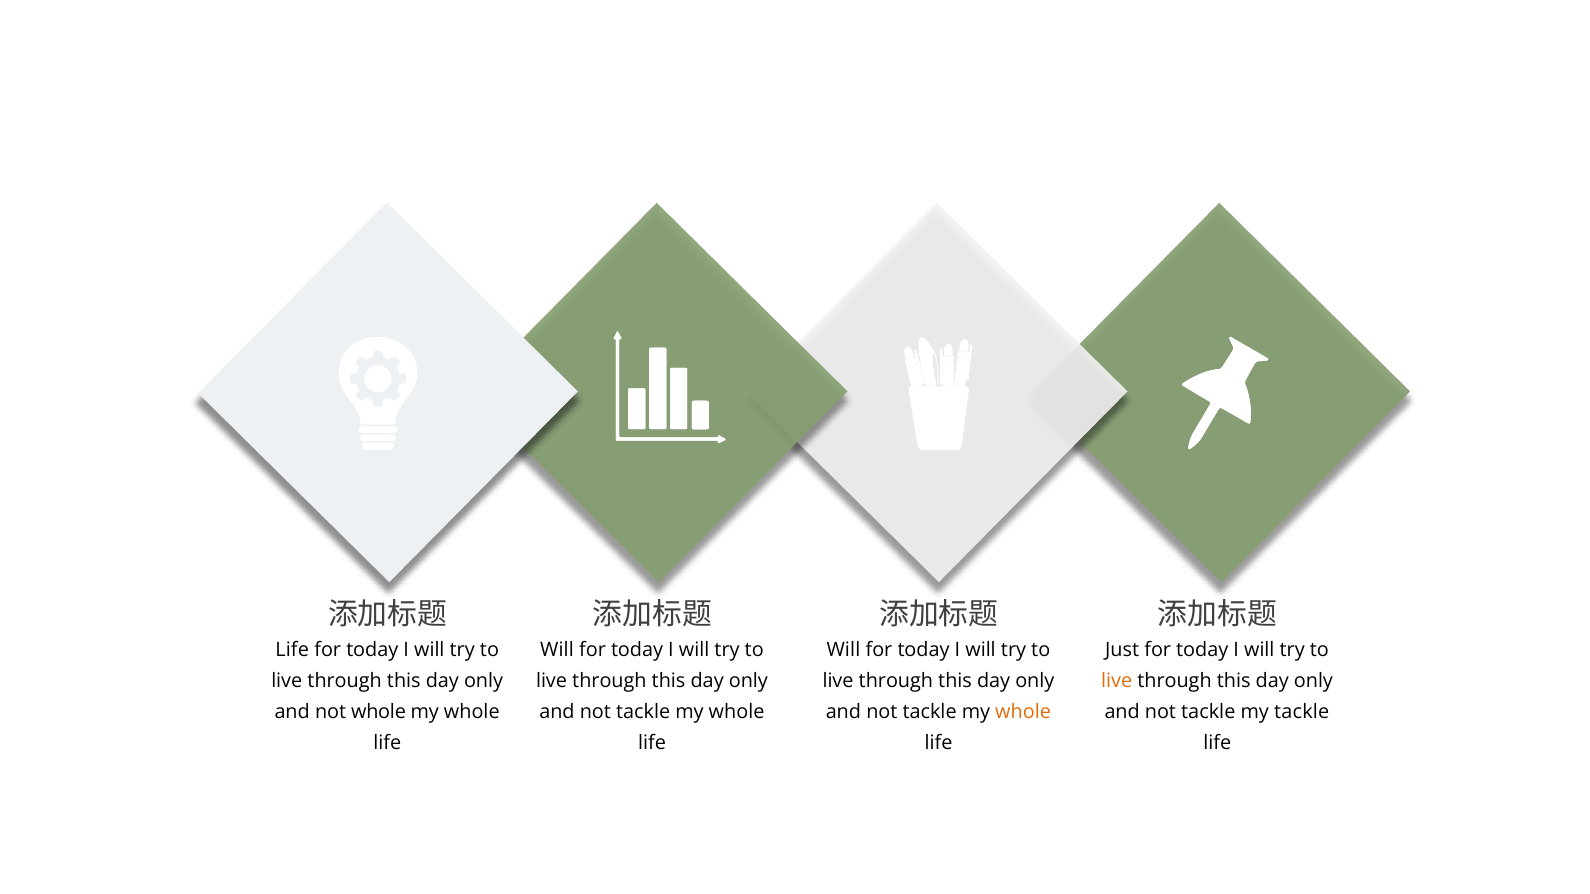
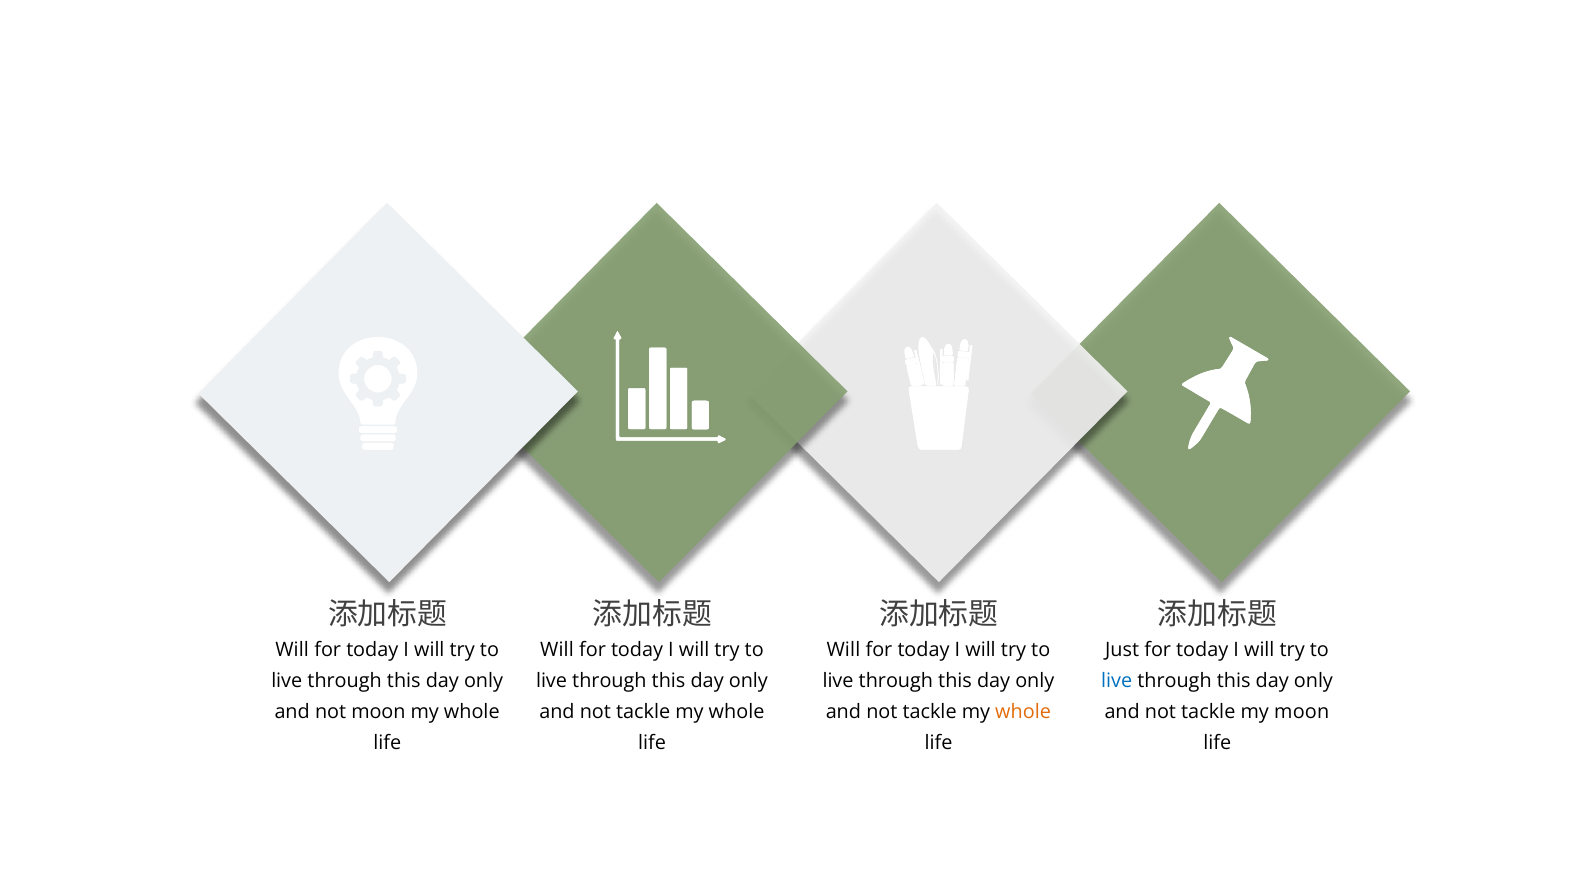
Life: Life -> Will (292, 650)
live colour: orange -> blue (1117, 681)
not whole: whole -> moon (378, 712)
my tackle: tackle -> moon (1302, 712)
